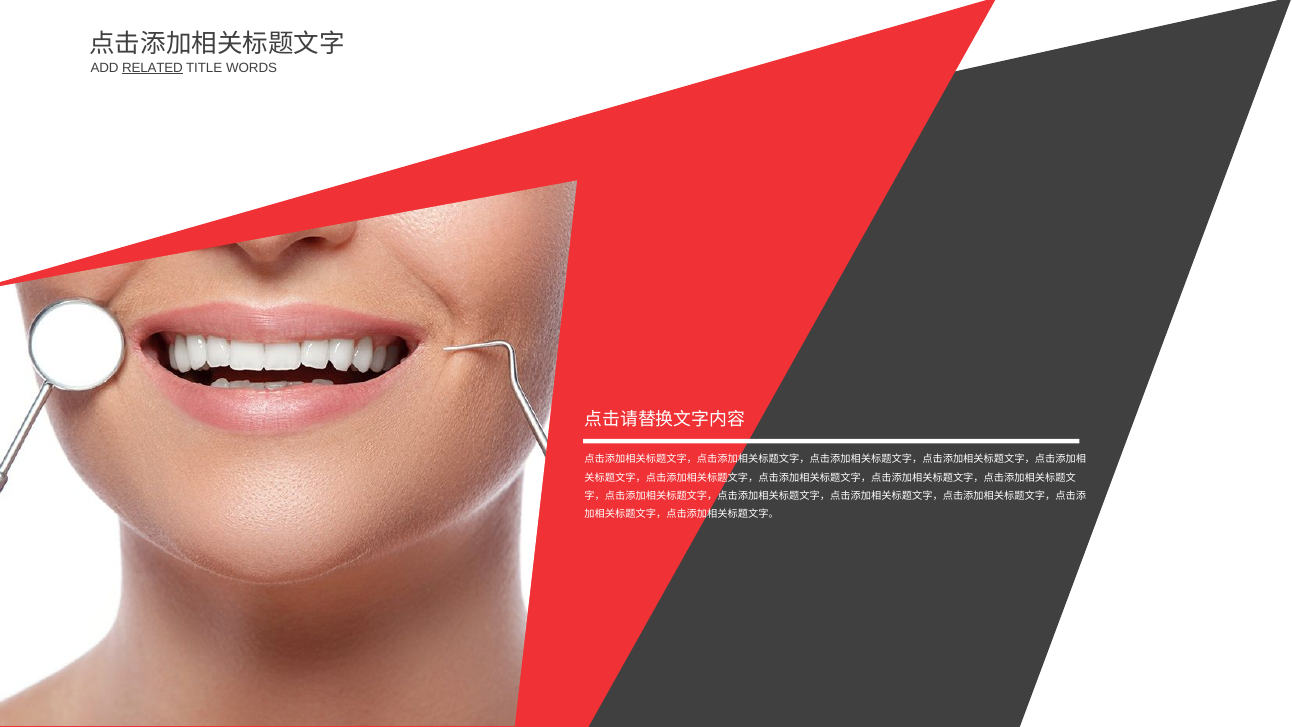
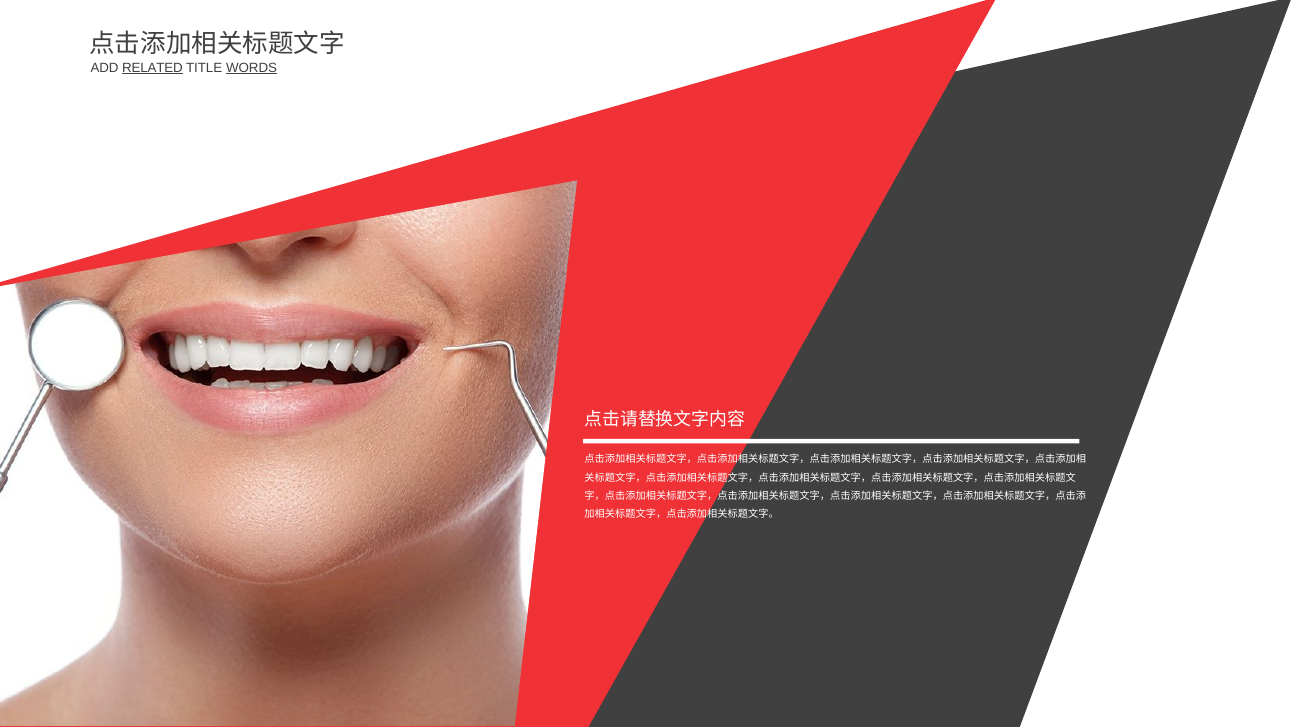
WORDS underline: none -> present (252, 68)
